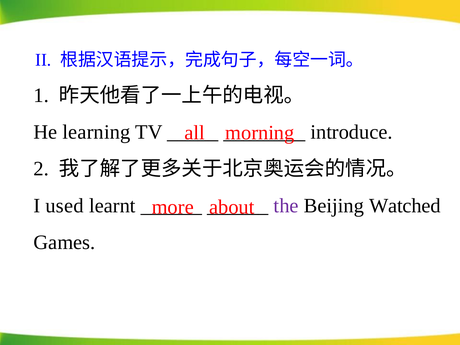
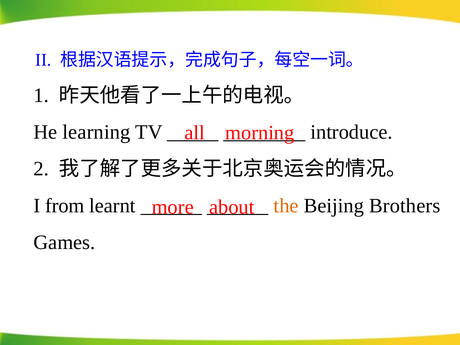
used: used -> from (65, 206)
the colour: purple -> orange (286, 206)
Watched: Watched -> Brothers (405, 206)
